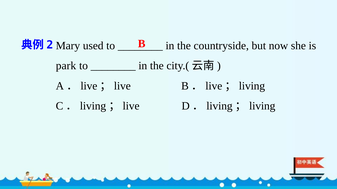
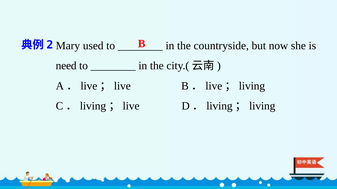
park: park -> need (66, 66)
